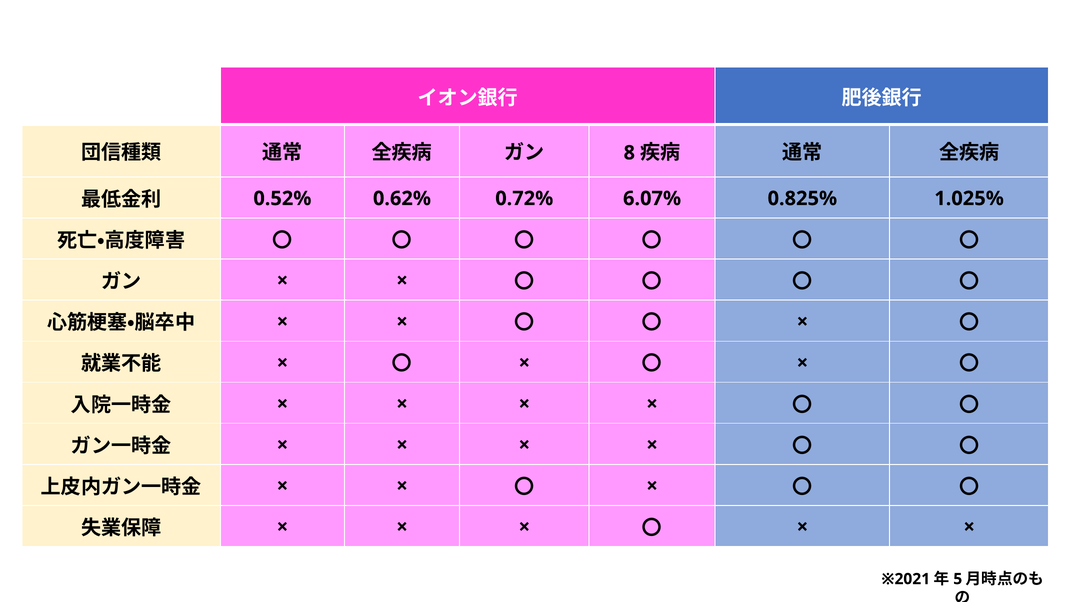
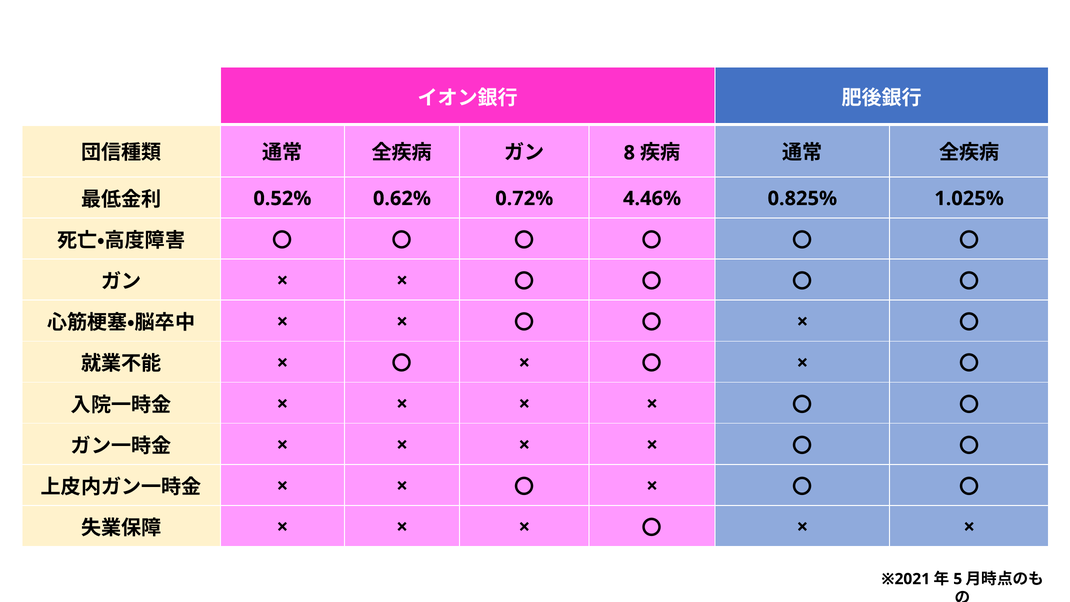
6.07%: 6.07% -> 4.46% (652, 198)
